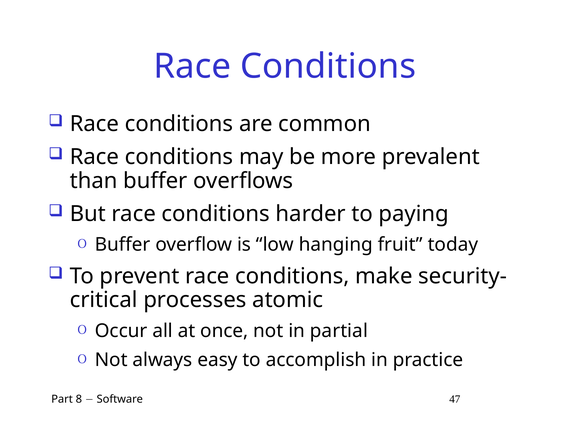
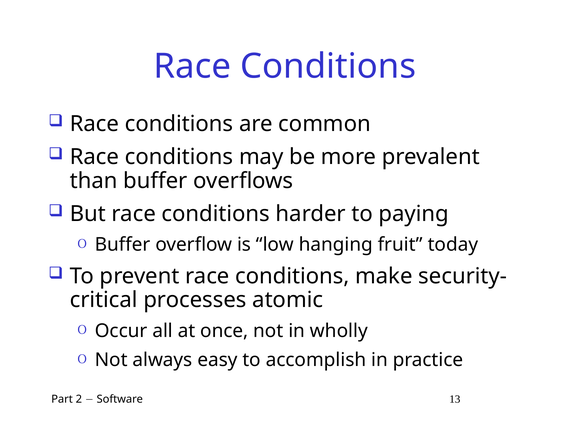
partial: partial -> wholly (339, 331)
8: 8 -> 2 (79, 400)
47: 47 -> 13 (455, 400)
